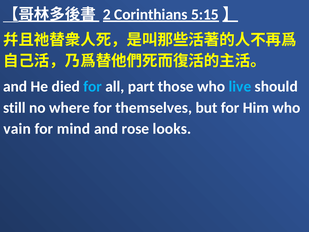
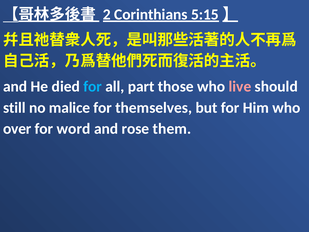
live colour: light blue -> pink (240, 86)
where: where -> malice (70, 108)
vain: vain -> over (17, 129)
mind: mind -> word (74, 129)
looks: looks -> them (172, 129)
